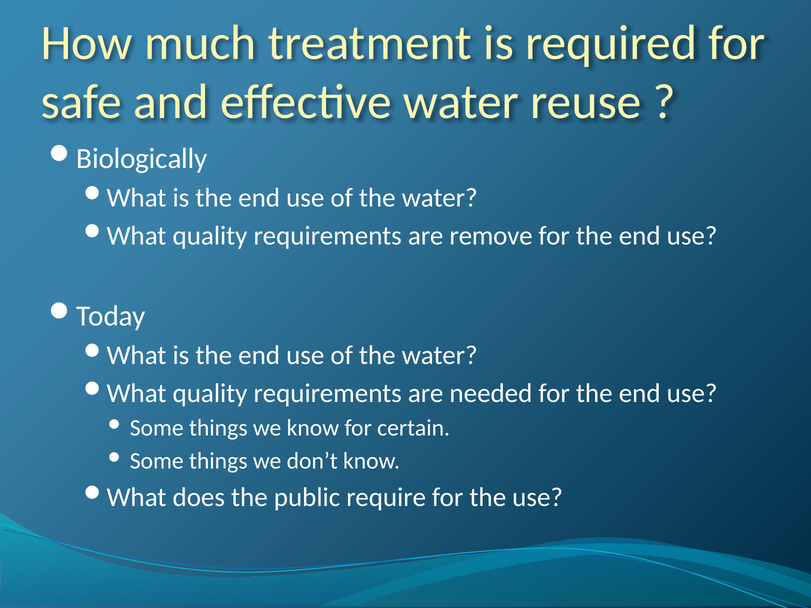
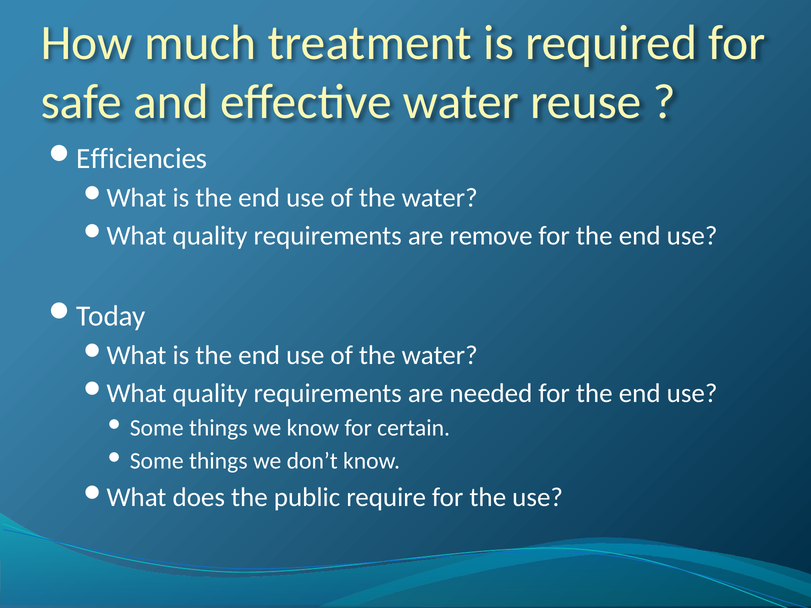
Biologically: Biologically -> Efficiencies (142, 159)
